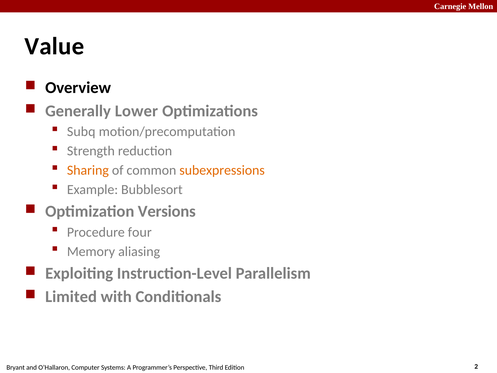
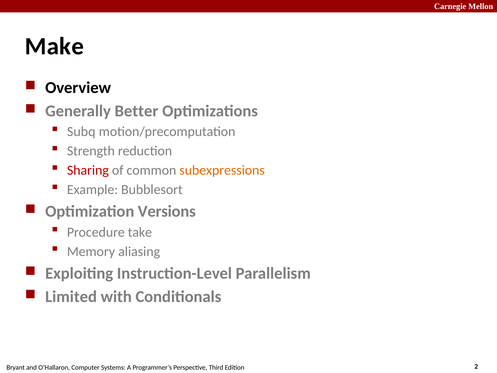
Value: Value -> Make (54, 46)
Lower: Lower -> Better (136, 111)
Sharing colour: orange -> red (88, 170)
four: four -> take (140, 232)
